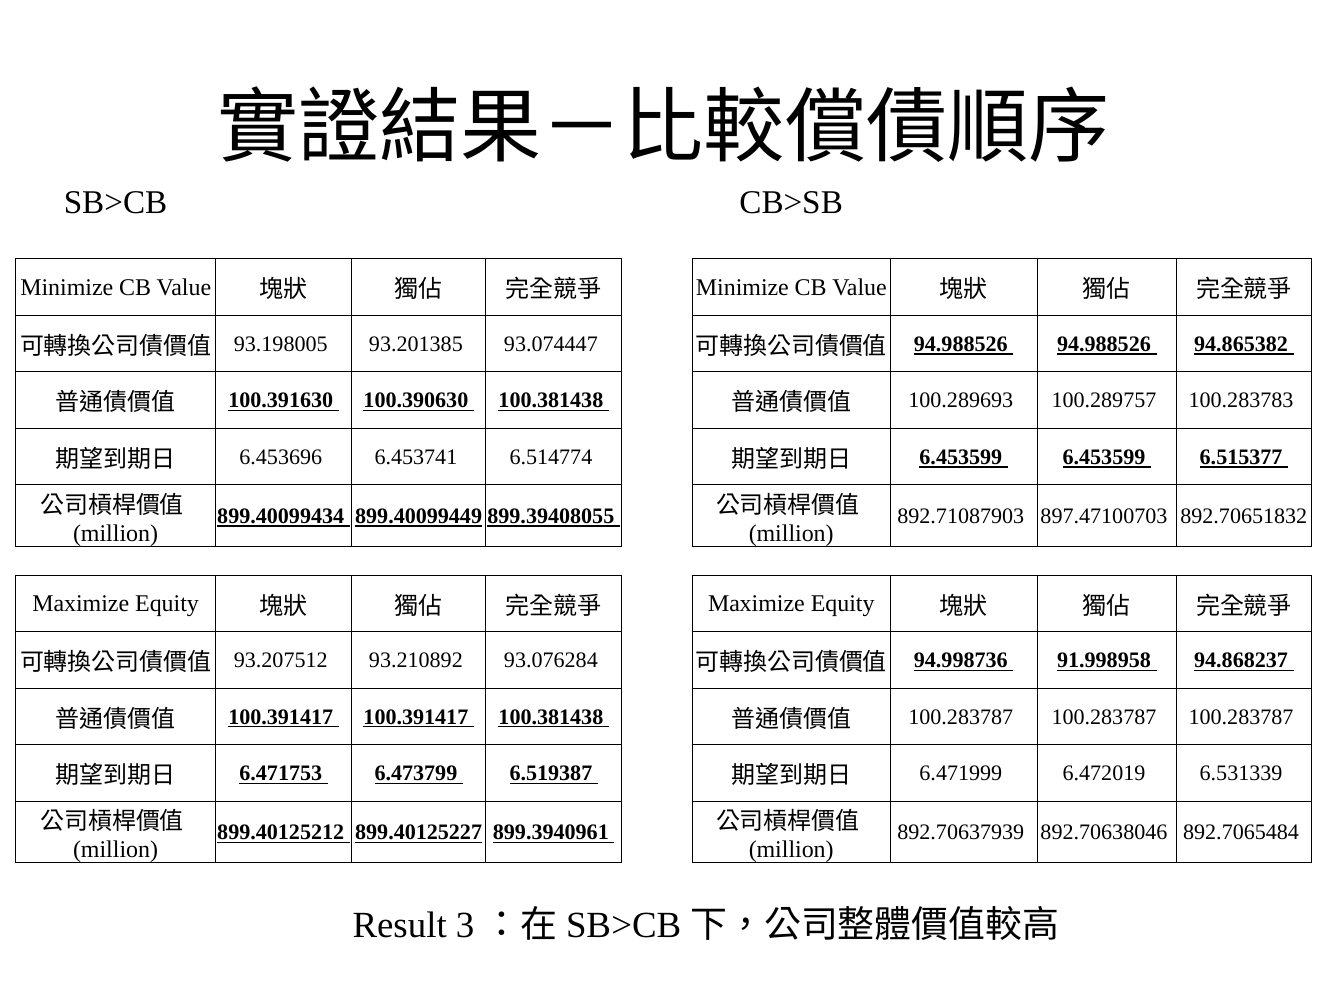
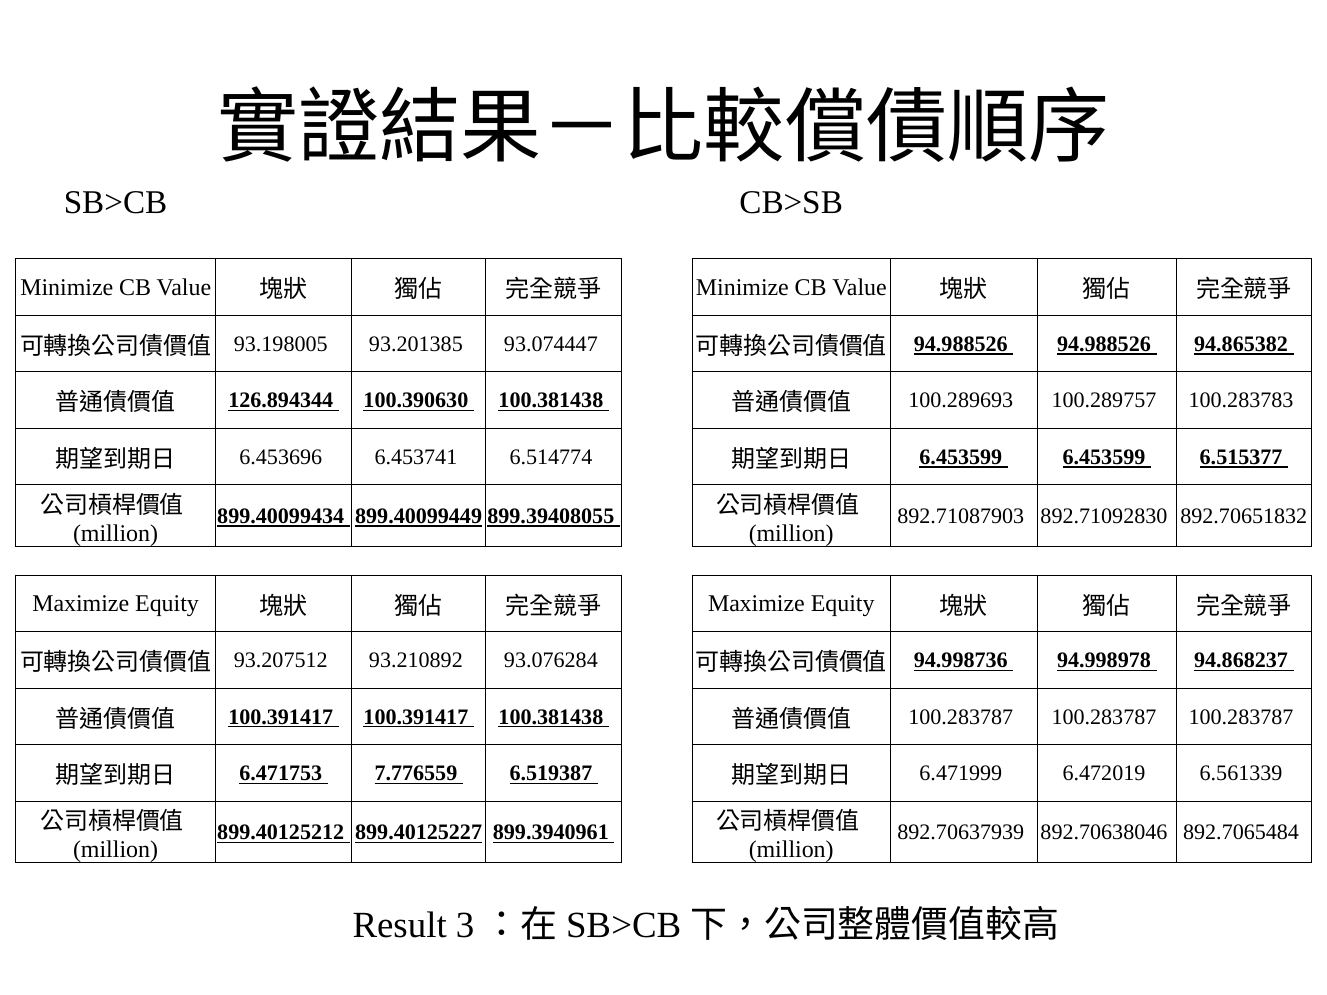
100.391630: 100.391630 -> 126.894344 (281, 401)
897.47100703: 897.47100703 -> 892.71092830 (1104, 516)
91.998958: 91.998958 -> 94.998978 (1104, 661)
6.473799: 6.473799 -> 7.776559 (416, 774)
6.531339: 6.531339 -> 6.561339 (1241, 774)
